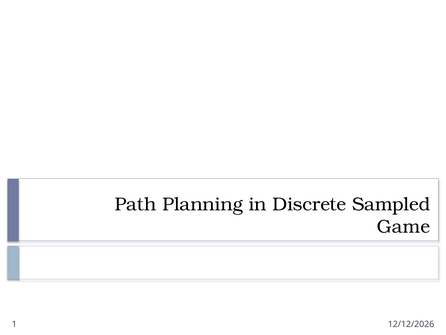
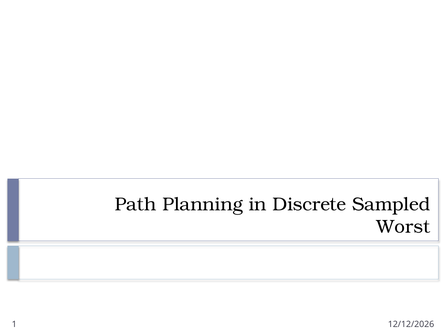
Game: Game -> Worst (403, 226)
